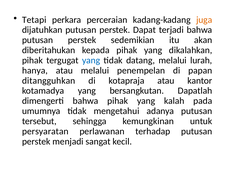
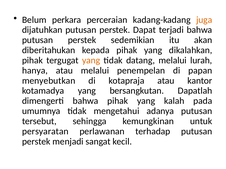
Tetapi: Tetapi -> Belum (34, 20)
yang colour: blue -> orange (91, 60)
ditangguhkan: ditangguhkan -> menyebutkan (49, 81)
